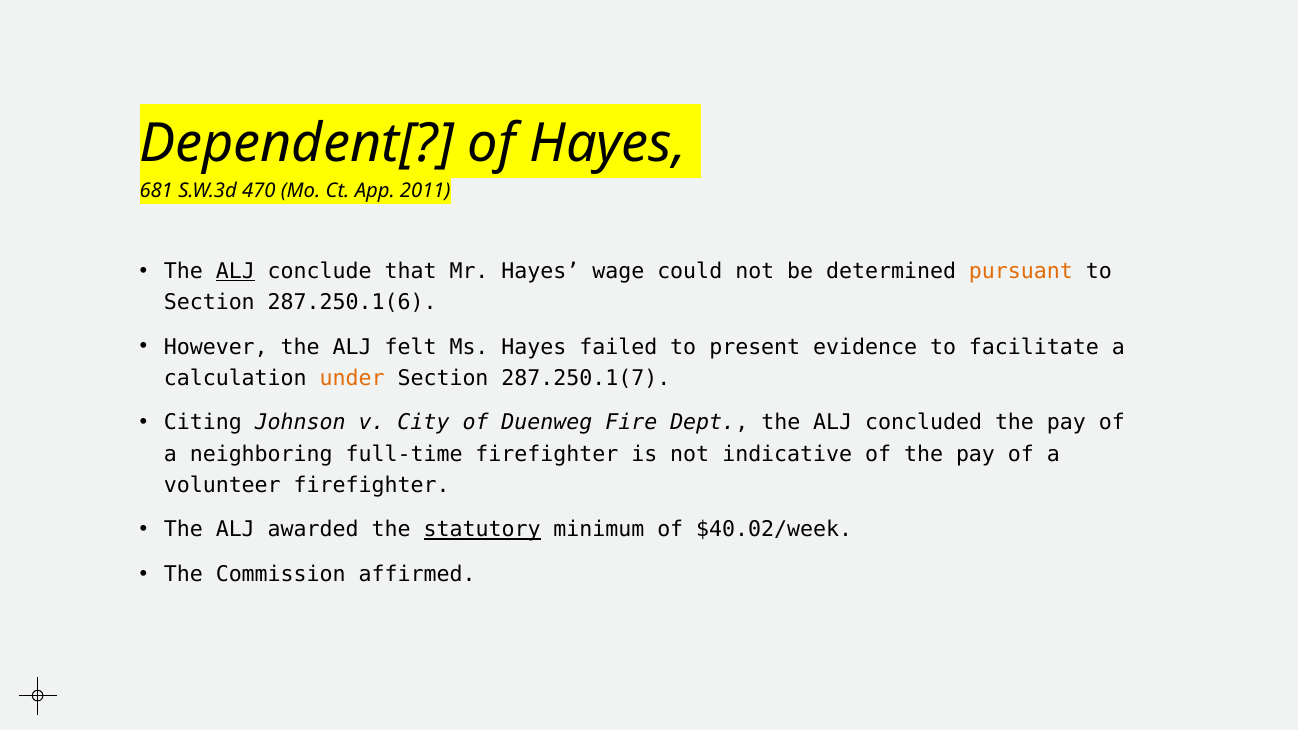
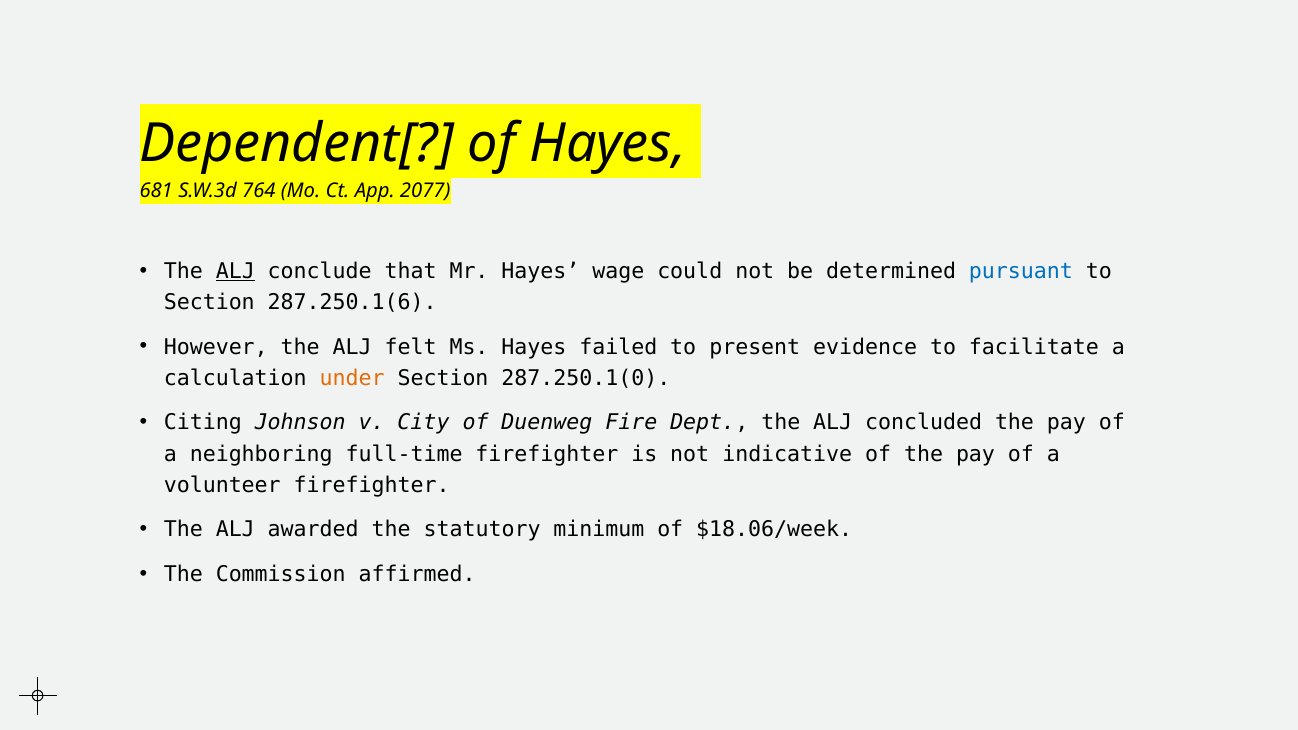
470: 470 -> 764 (259, 191)
2011: 2011 -> 2077 (425, 191)
pursuant colour: orange -> blue (1021, 271)
287.250.1(7: 287.250.1(7 -> 287.250.1(0 (586, 378)
statutory underline: present -> none (482, 530)
$40.02/week: $40.02/week -> $18.06/week (774, 530)
